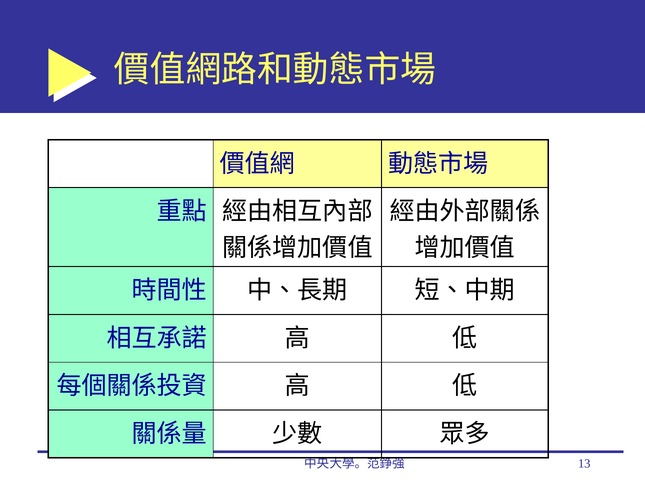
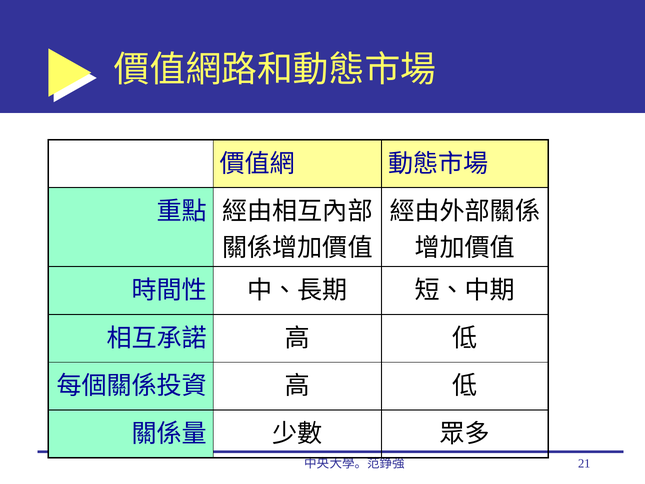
13: 13 -> 21 (584, 463)
